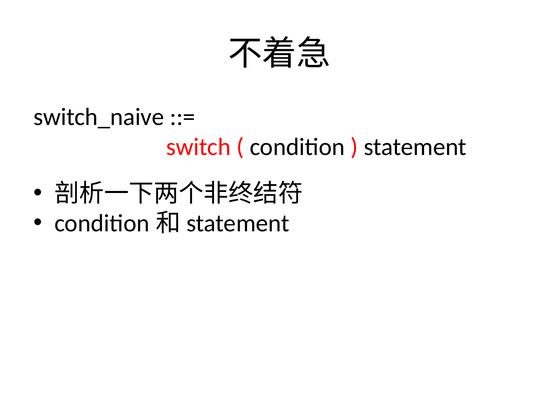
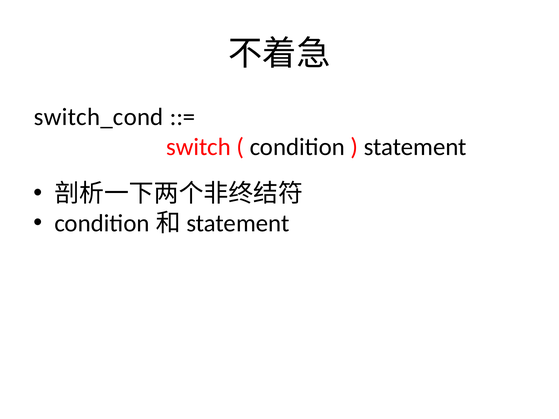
switch_naive: switch_naive -> switch_cond (99, 117)
